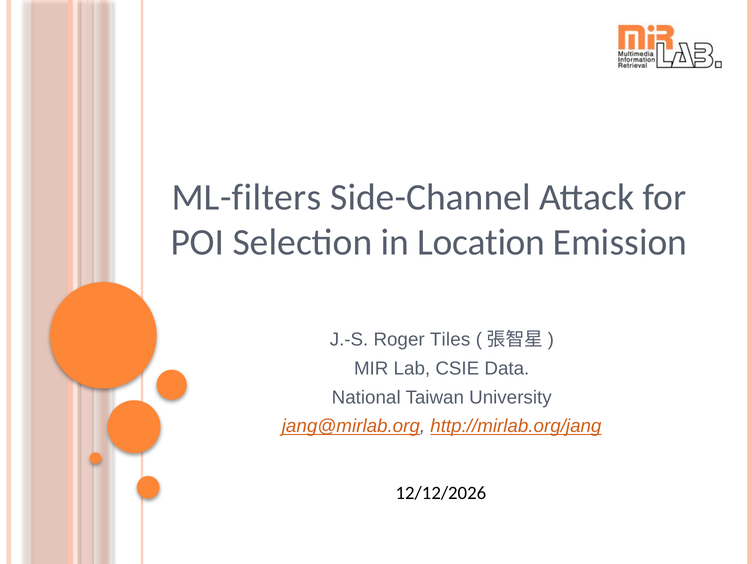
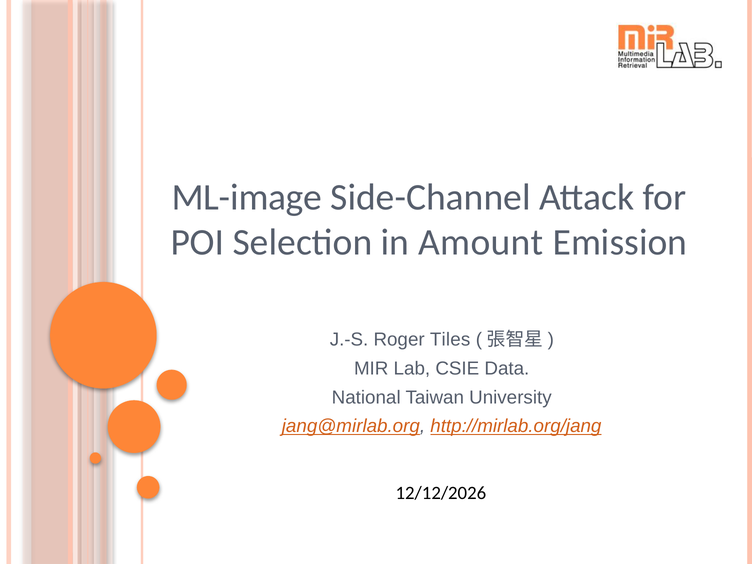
ML-filters: ML-filters -> ML-image (247, 197)
Location: Location -> Amount (481, 242)
